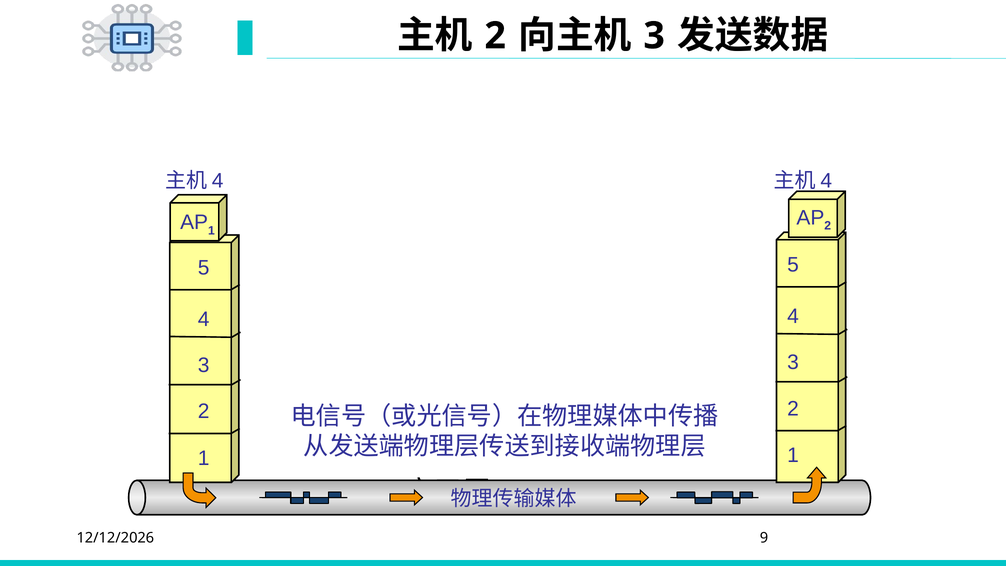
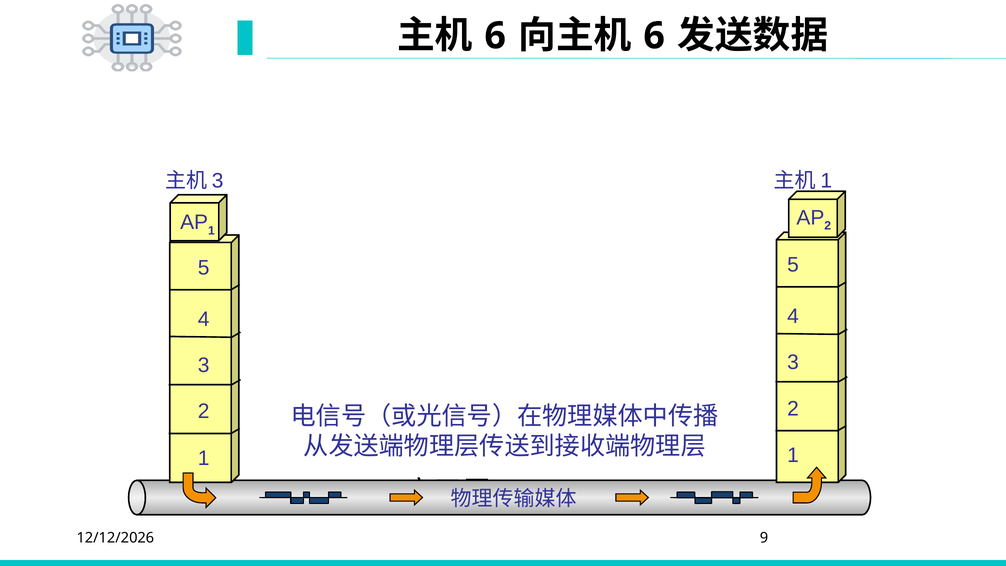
2: 2 -> 6 (495, 36)
3: 3 -> 6 (654, 36)
4: 4 -> 3 (218, 181)
4: 4 -> 1 (826, 181)
